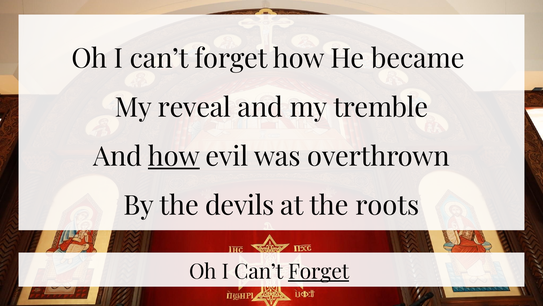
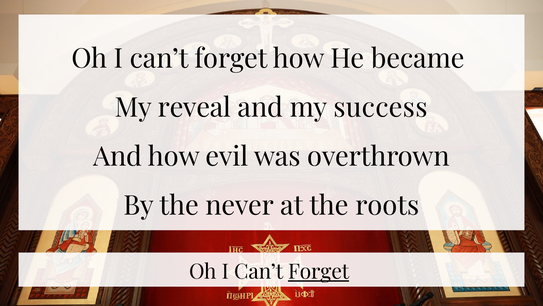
tremble: tremble -> success (381, 108)
how underline: present -> none (174, 157)
devils: devils -> never (240, 206)
